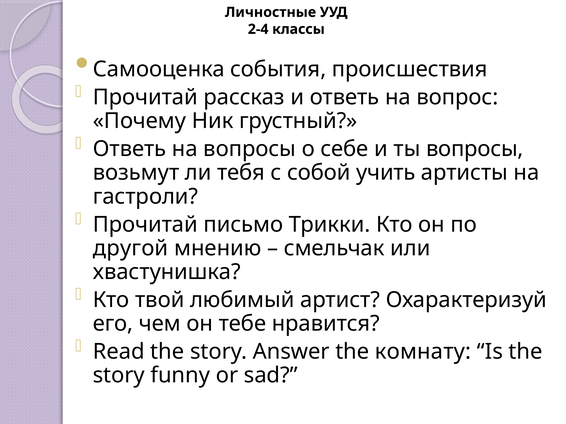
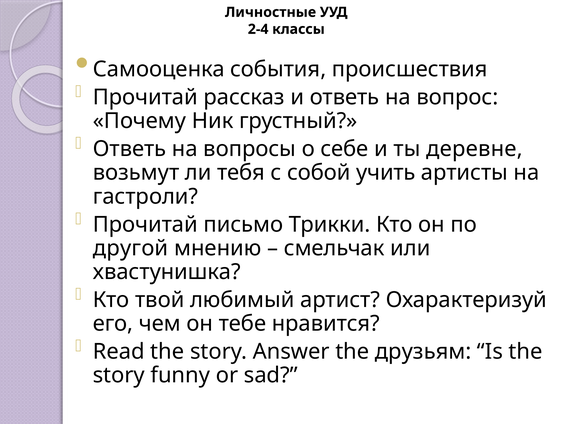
ты вопросы: вопросы -> деревне (475, 149)
комнату: комнату -> друзьям (423, 352)
